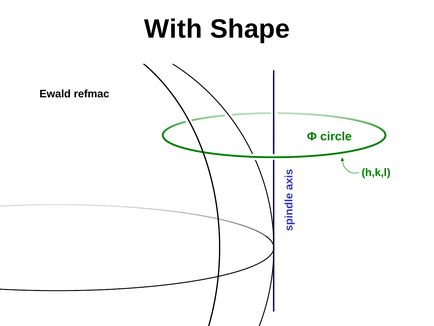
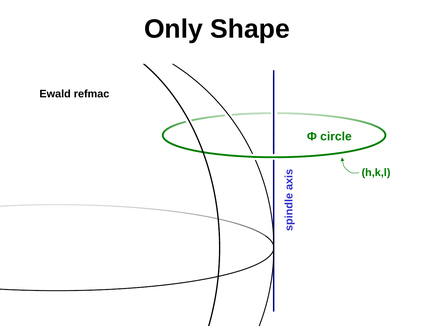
With: With -> Only (173, 29)
